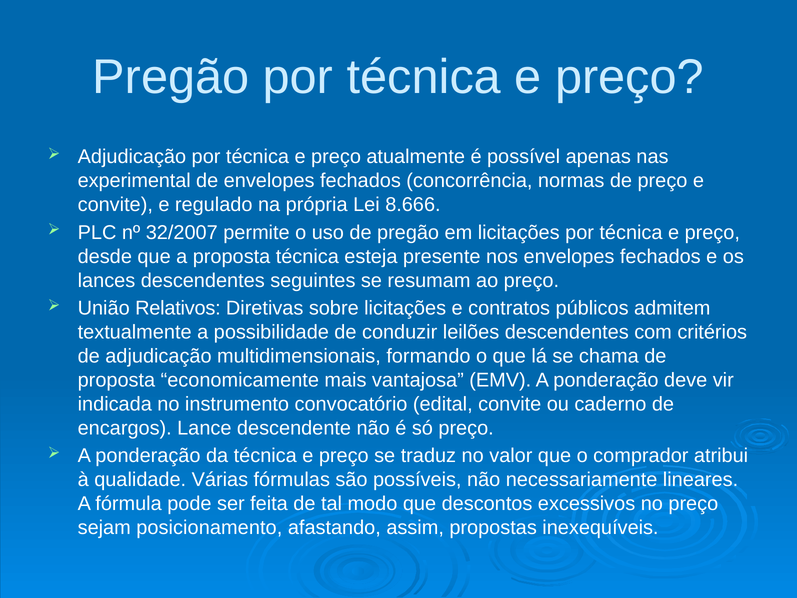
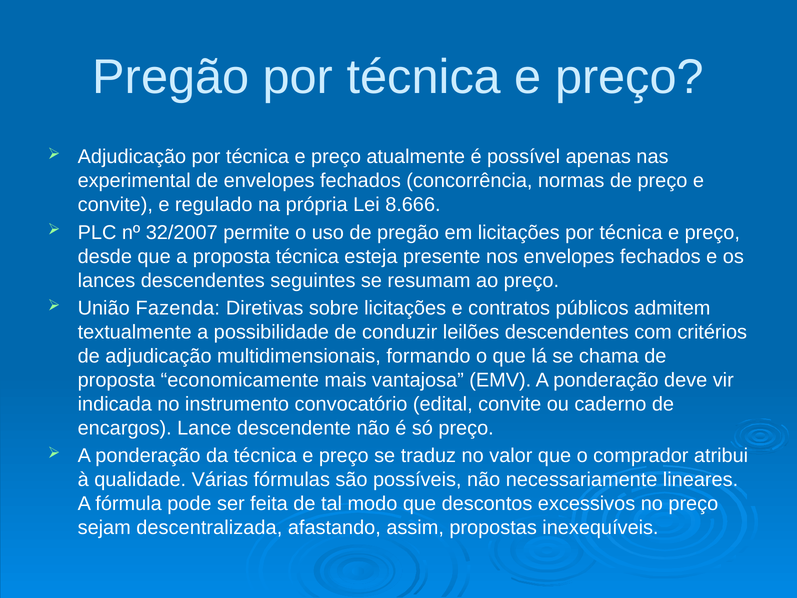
Relativos: Relativos -> Fazenda (178, 308)
posicionamento: posicionamento -> descentralizada (209, 527)
